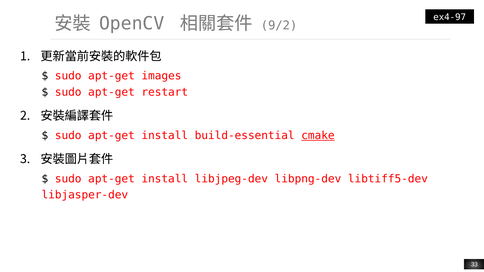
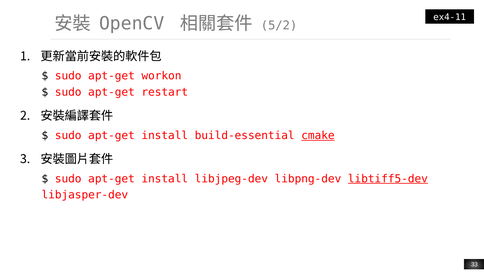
ex4-97: ex4-97 -> ex4-11 (450, 17)
9/2: 9/2 -> 5/2 (279, 26)
images: images -> workon (161, 76)
libtiff5-dev underline: none -> present (388, 179)
